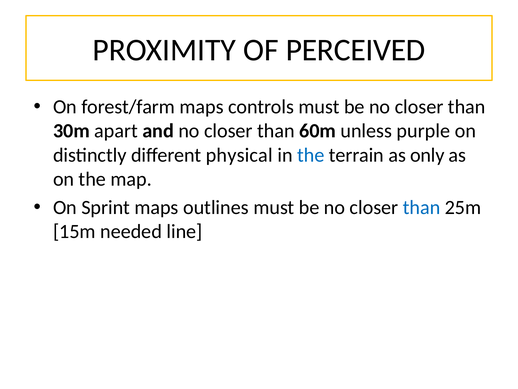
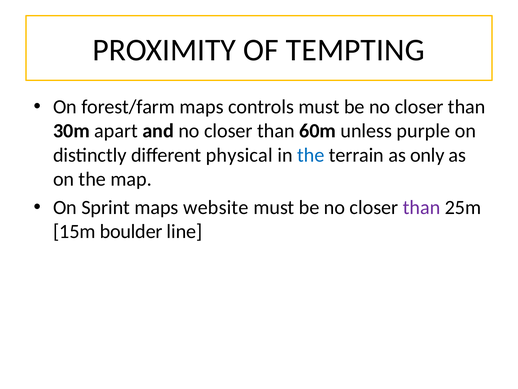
PERCEIVED: PERCEIVED -> TEMPTING (355, 50)
outlines: outlines -> website (216, 207)
than colour: blue -> purple (422, 207)
needed: needed -> boulder (131, 231)
